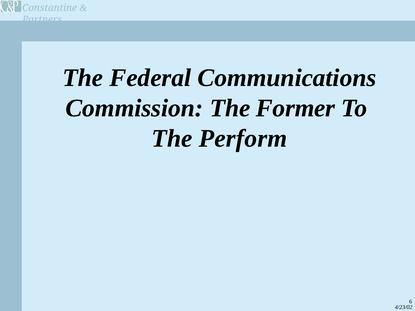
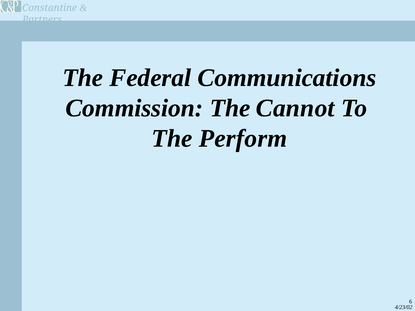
Former: Former -> Cannot (295, 108)
